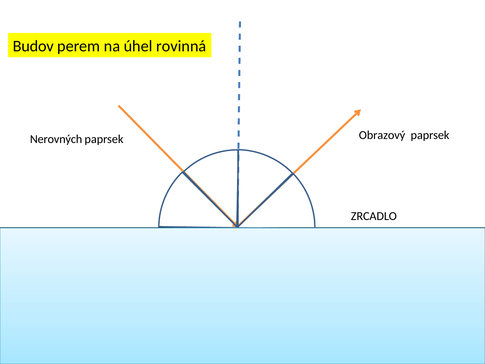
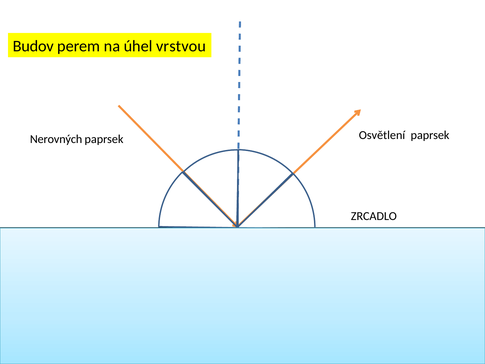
rovinná: rovinná -> vrstvou (181, 46)
Obrazový: Obrazový -> Osvětlení (382, 135)
